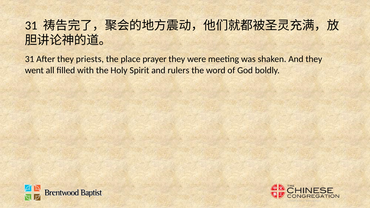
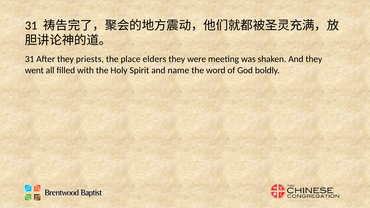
prayer: prayer -> elders (154, 59)
rulers: rulers -> name (178, 70)
